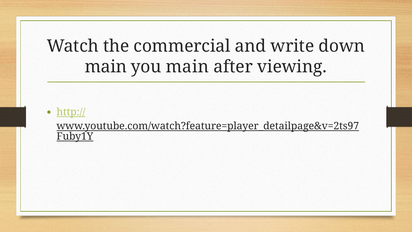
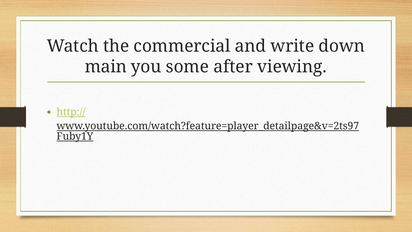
you main: main -> some (187, 67)
